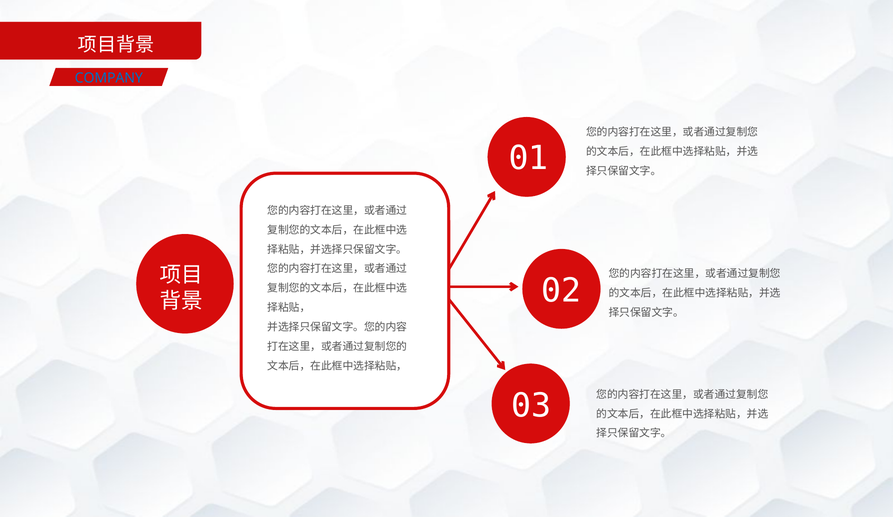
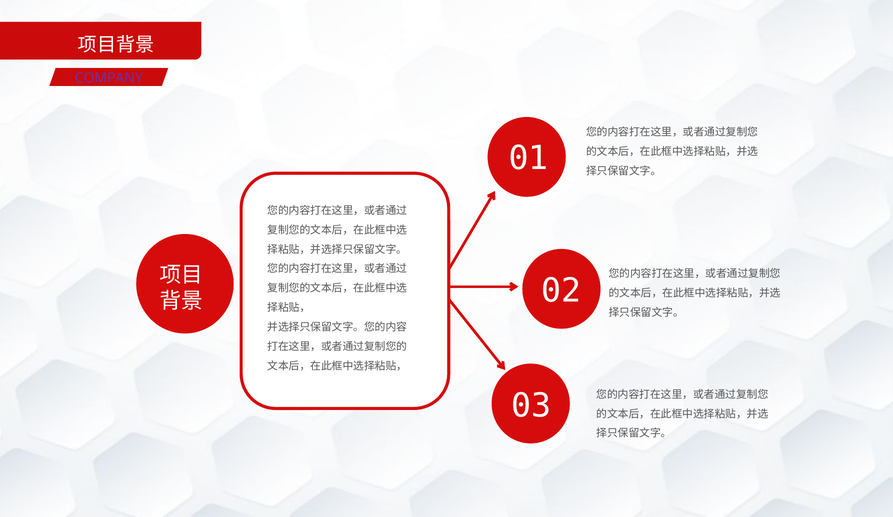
COMPANY colour: blue -> purple (109, 78)
